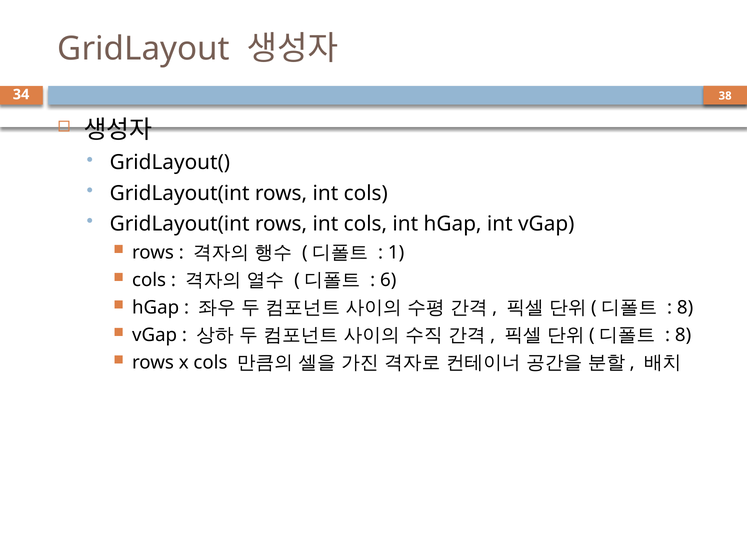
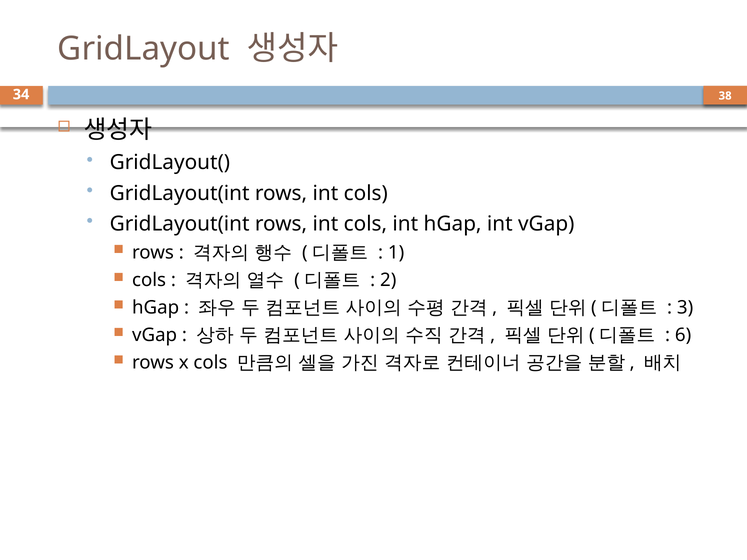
6: 6 -> 2 (388, 280)
8: 8 -> 3 (685, 308)
8: 8 -> 6 (683, 335)
